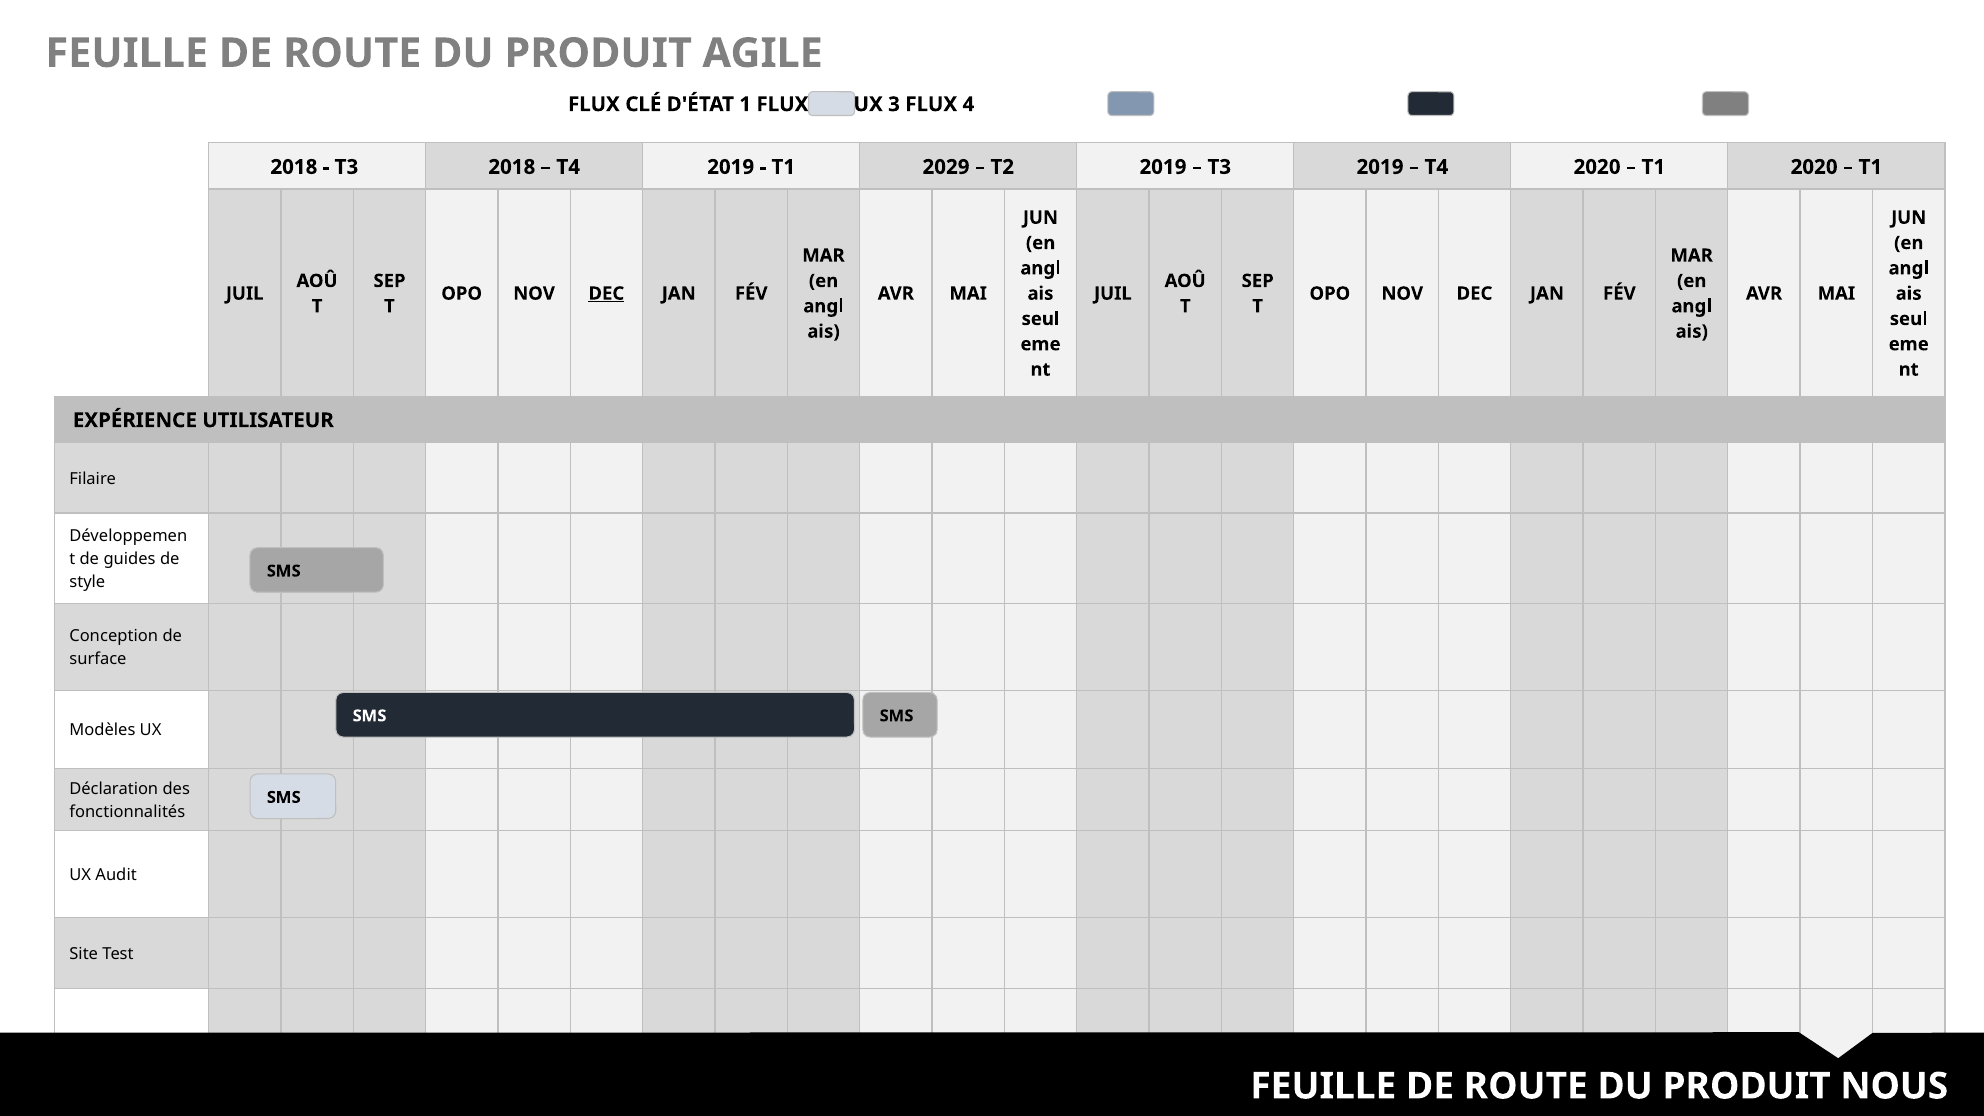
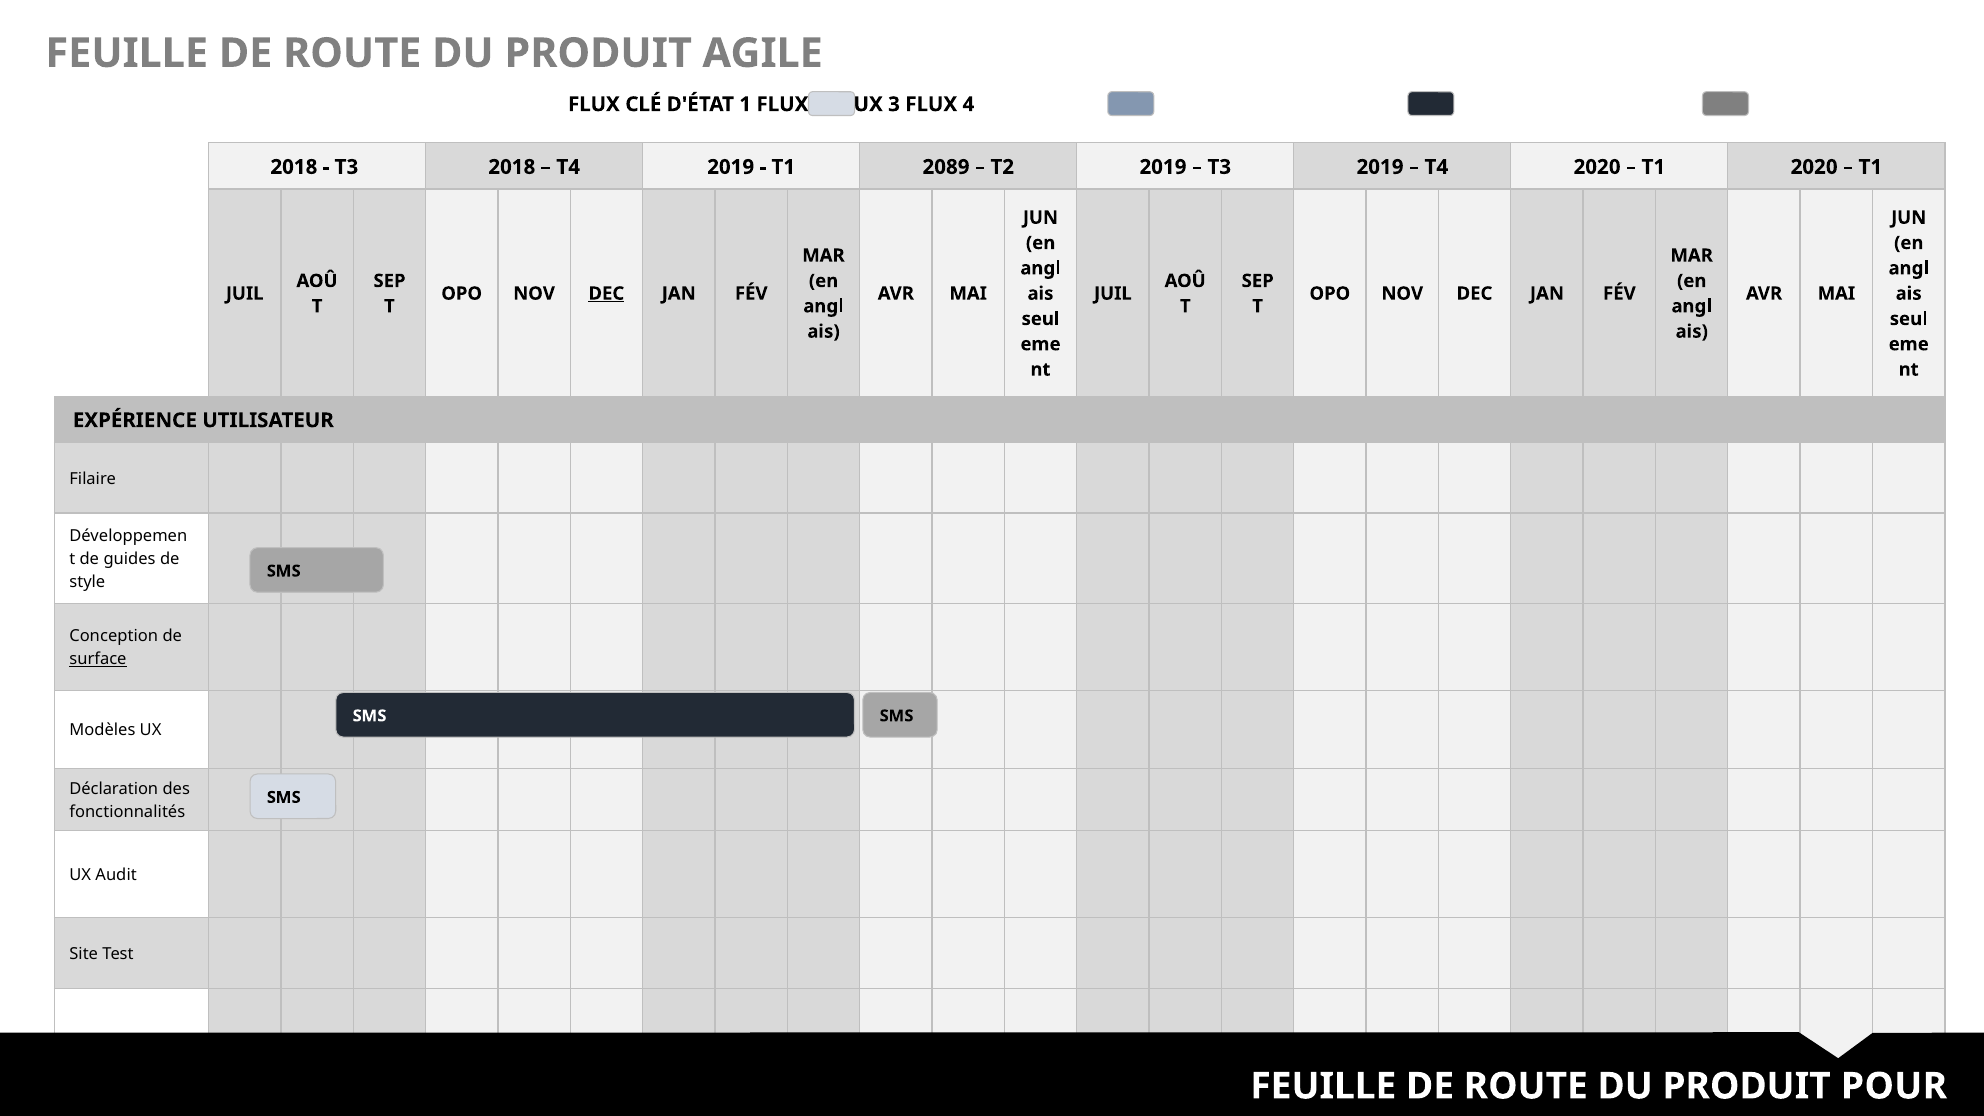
2029: 2029 -> 2089 (946, 167)
surface underline: none -> present (98, 659)
NOUS: NOUS -> POUR (1894, 1086)
